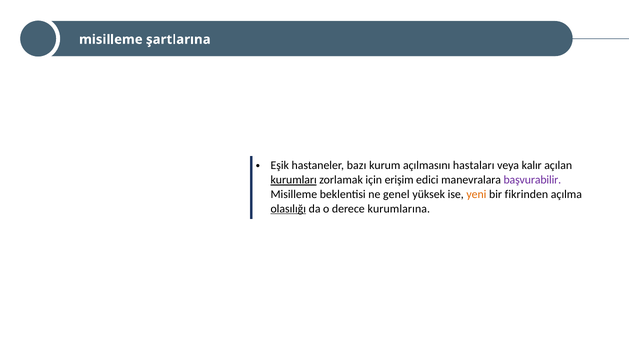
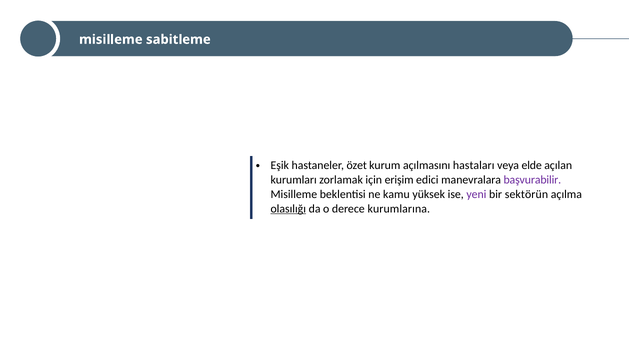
şartlarına: şartlarına -> sabitleme (178, 39)
bazı: bazı -> özet (357, 165)
kalır: kalır -> elde (532, 165)
kurumları underline: present -> none (294, 180)
genel: genel -> kamu (396, 194)
yeni colour: orange -> purple (476, 194)
fikrinden: fikrinden -> sektörün (526, 194)
